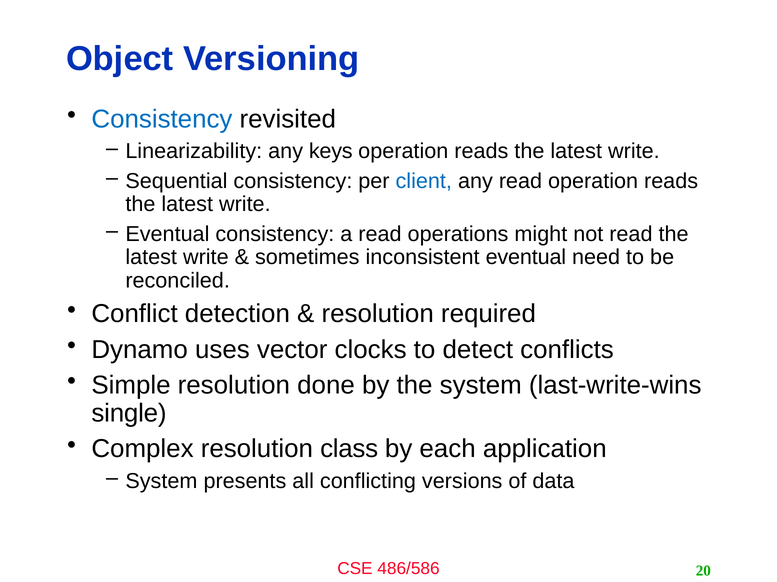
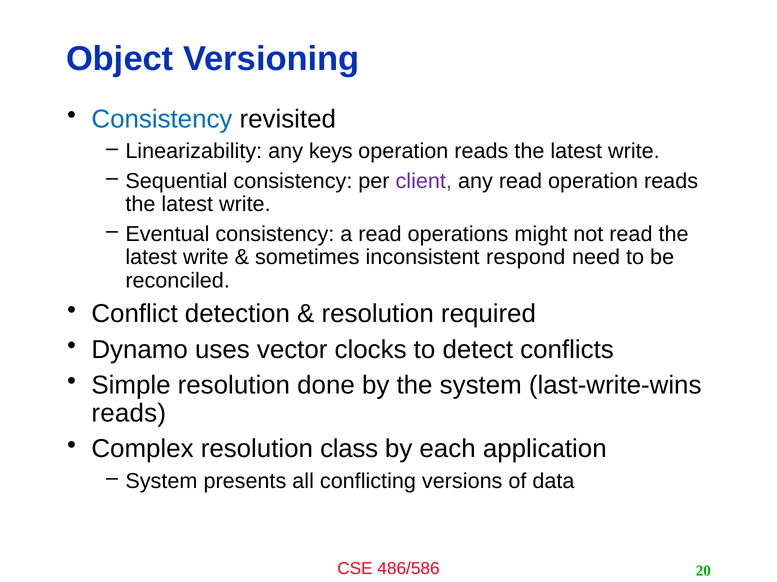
client colour: blue -> purple (424, 181)
inconsistent eventual: eventual -> respond (526, 258)
single: single -> reads (129, 414)
